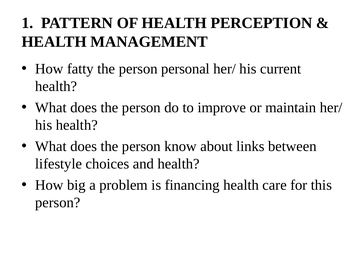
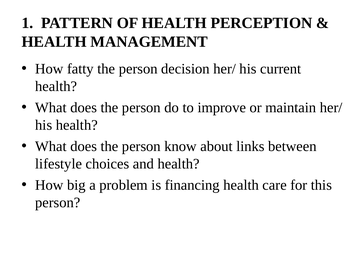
personal: personal -> decision (185, 69)
